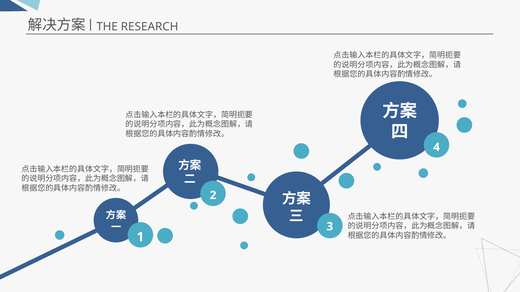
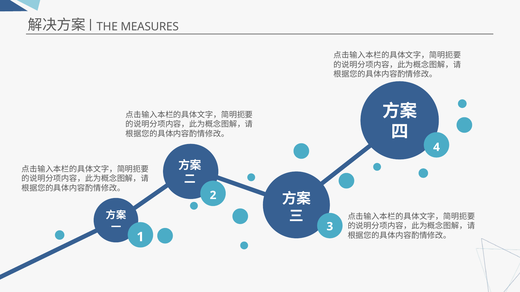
RESEARCH: RESEARCH -> MEASURES (150, 27)
